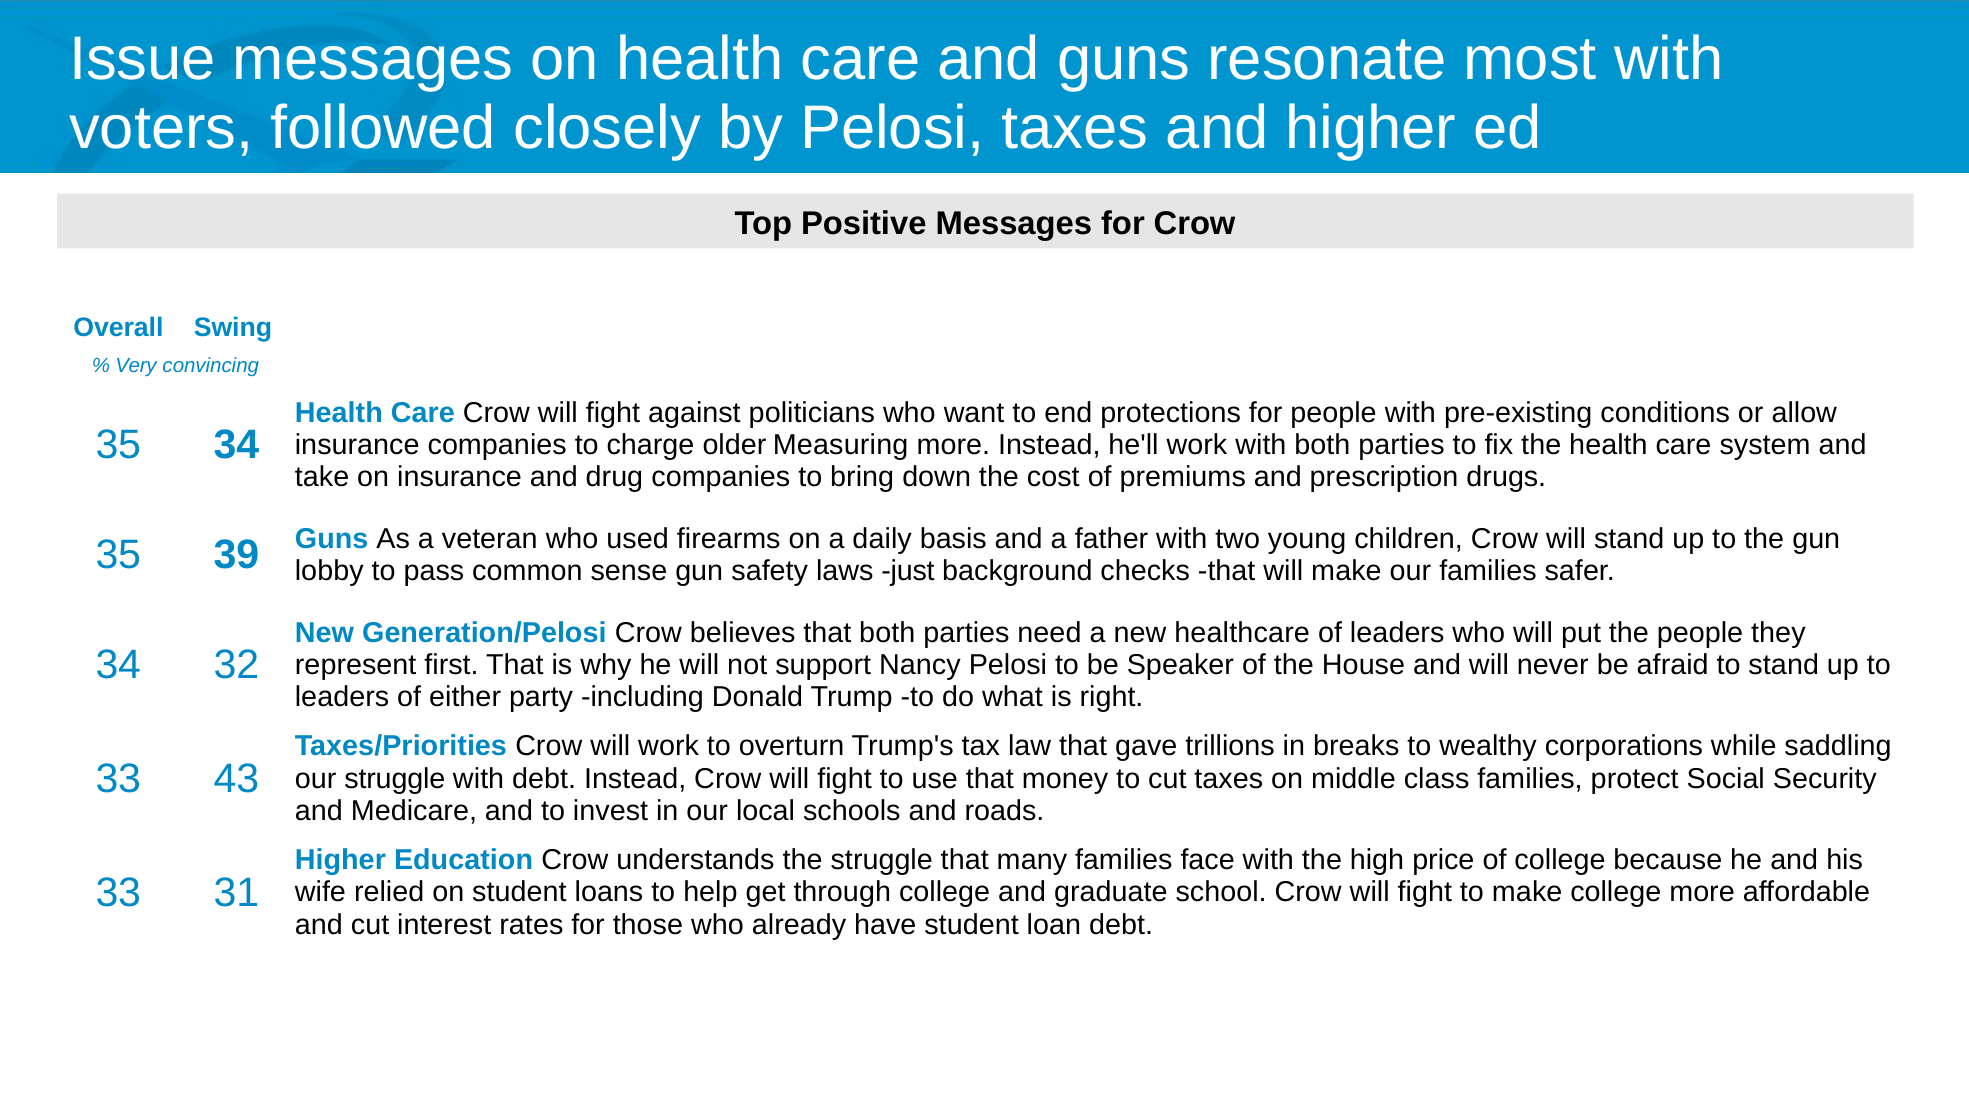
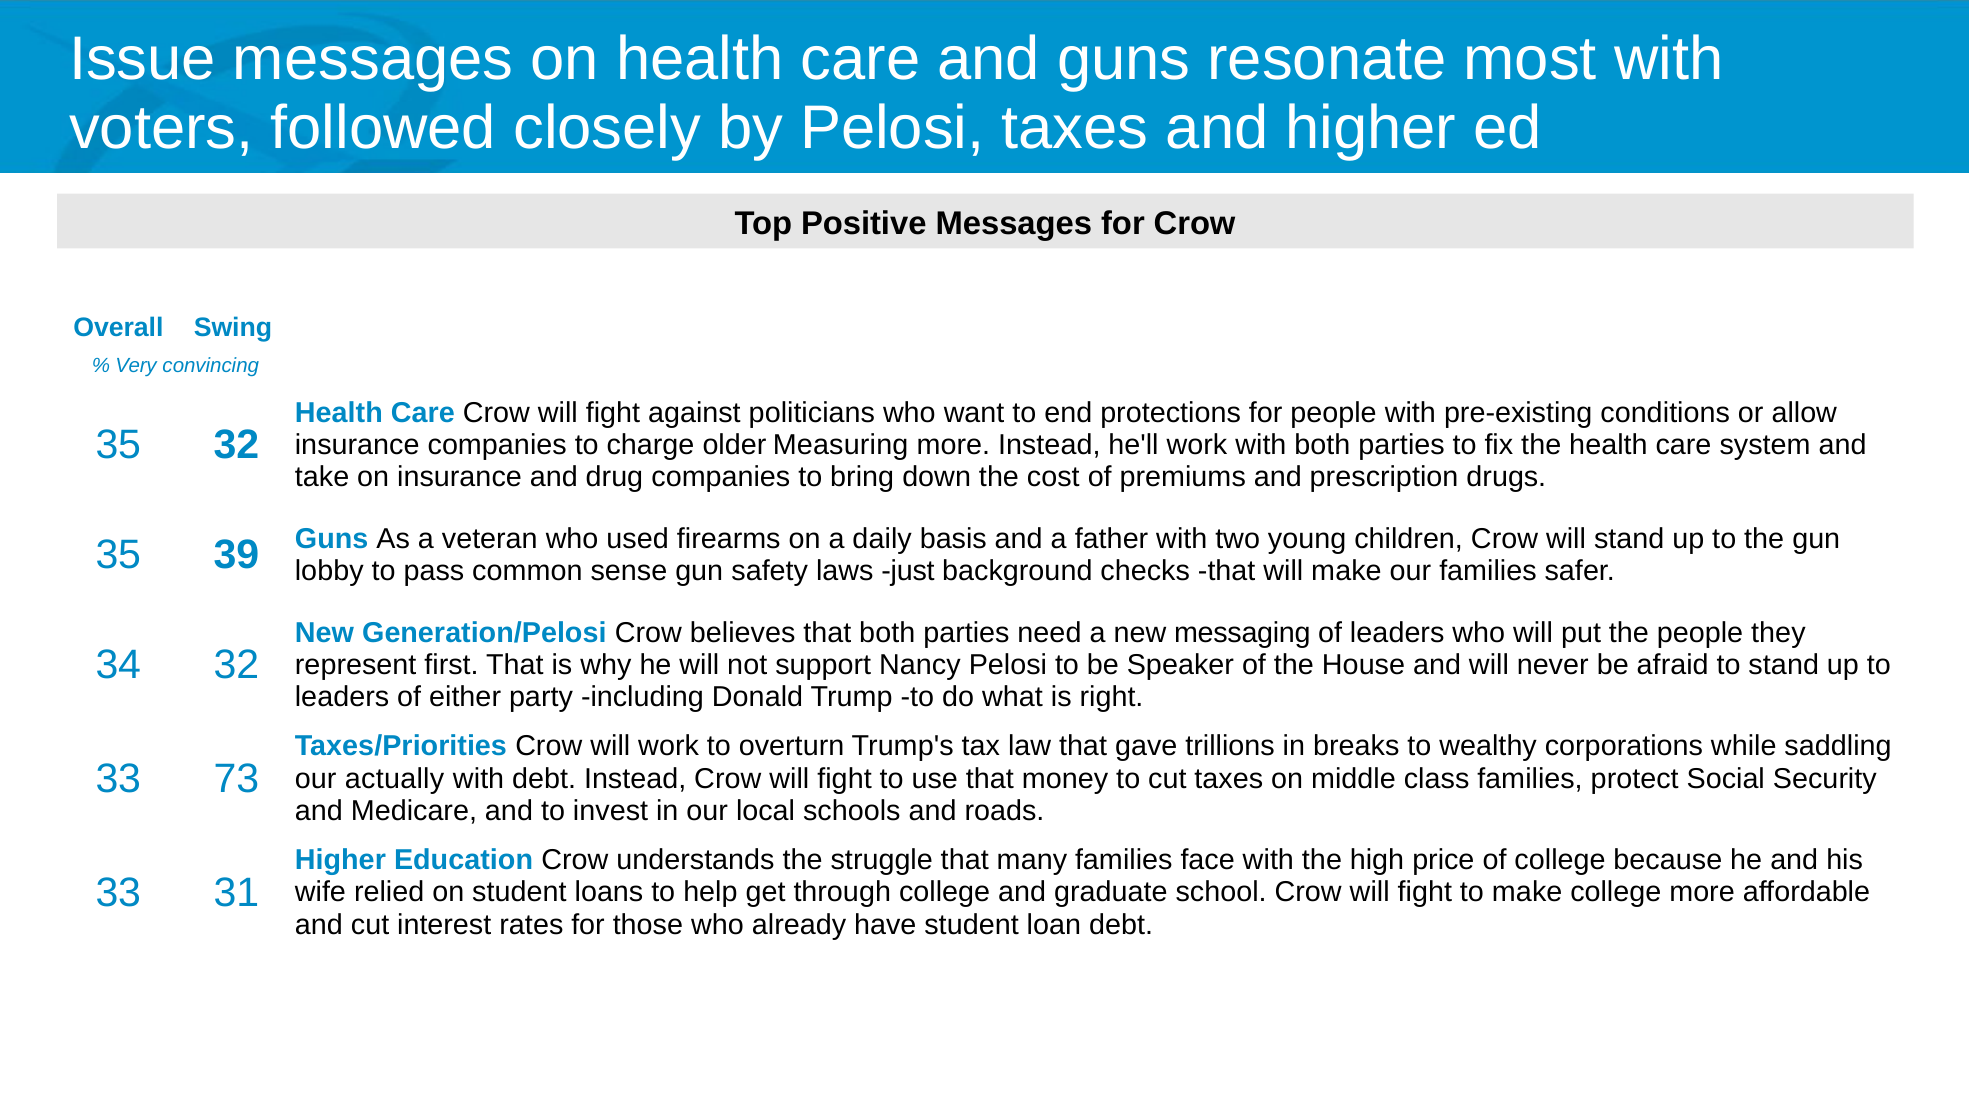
35 34: 34 -> 32 (236, 445)
healthcare: healthcare -> messaging (1242, 633)
43: 43 -> 73 (236, 779)
our struggle: struggle -> actually (395, 778)
